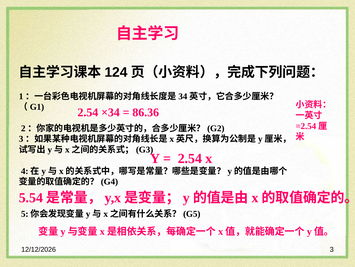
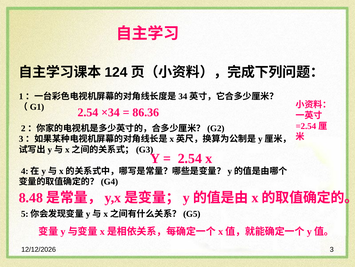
5.54: 5.54 -> 8.48 (31, 197)
